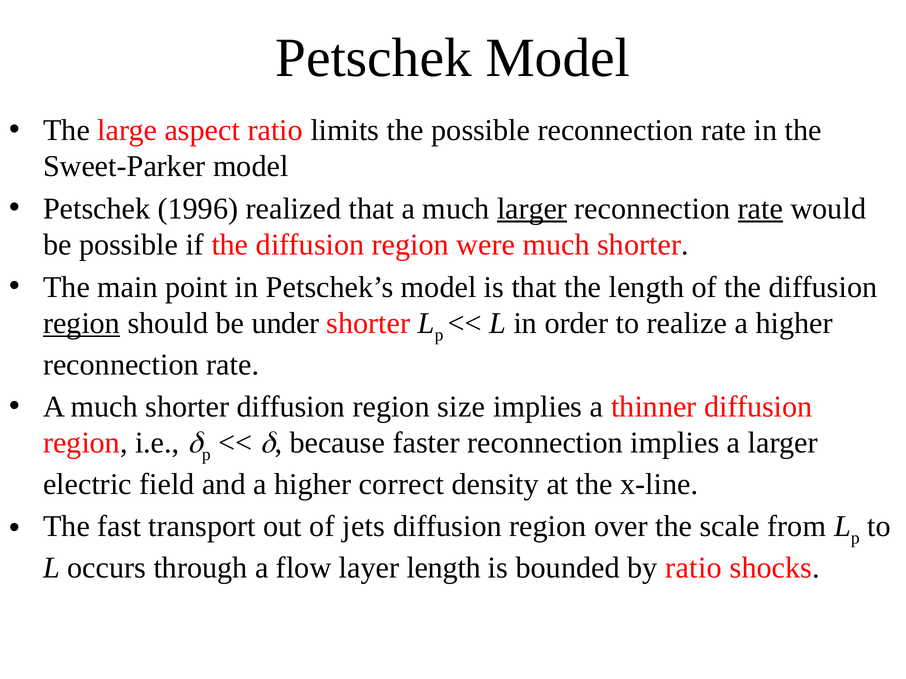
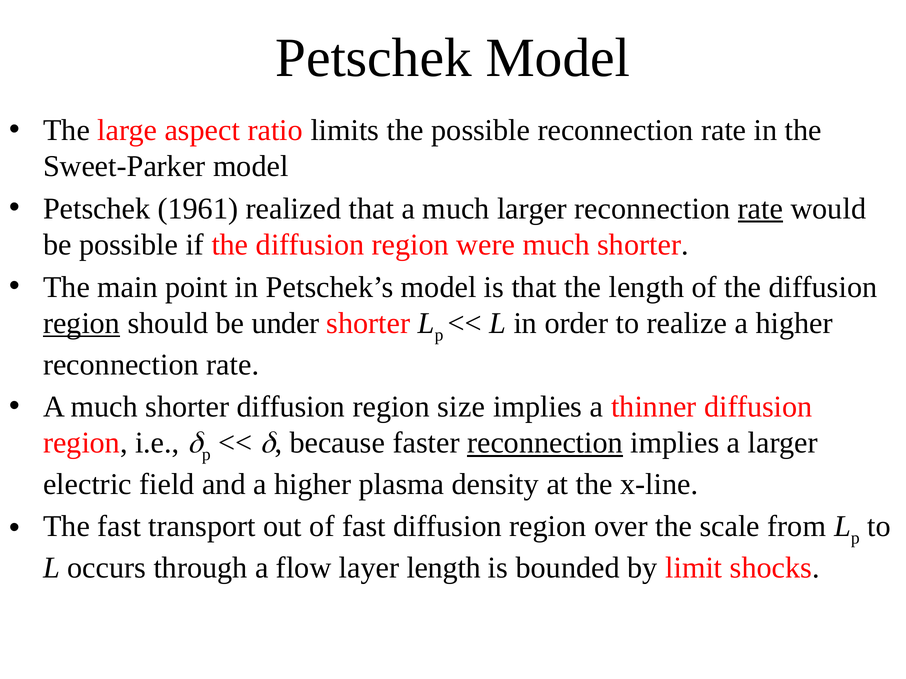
1996: 1996 -> 1961 (198, 209)
larger underline: present -> none (532, 209)
reconnection underline: none -> present (545, 443)
correct: correct -> plasma (402, 485)
of jets: jets -> fast (364, 527)
by ratio: ratio -> limit (694, 568)
